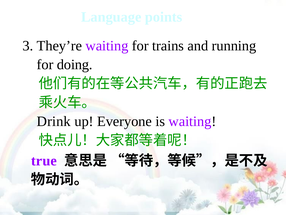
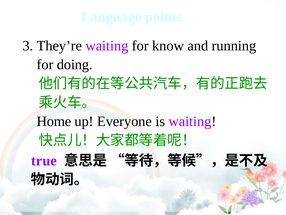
trains: trains -> know (168, 46)
Drink: Drink -> Home (54, 121)
